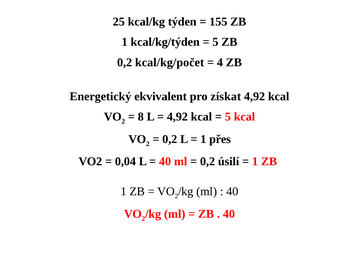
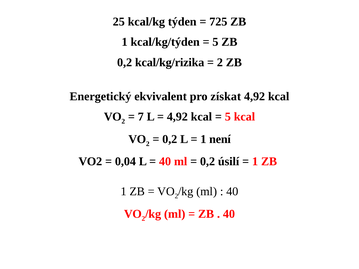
155: 155 -> 725 (218, 22)
kcal/kg/počet: kcal/kg/počet -> kcal/kg/rizika (170, 62)
4: 4 -> 2 (220, 62)
8: 8 -> 7 (141, 117)
přes: přes -> není (220, 139)
